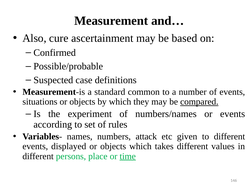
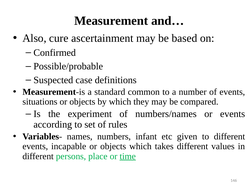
compared underline: present -> none (199, 102)
attack: attack -> infant (146, 137)
displayed: displayed -> incapable (69, 146)
